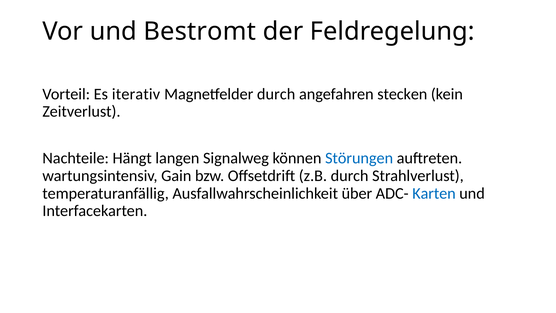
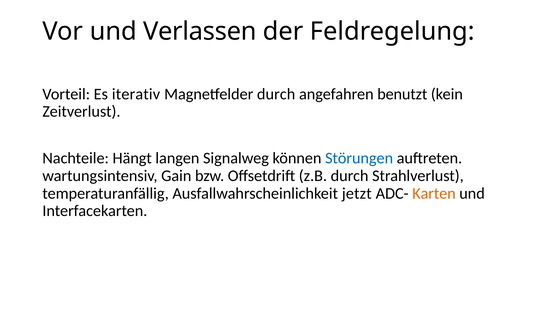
Bestromt: Bestromt -> Verlassen (200, 31)
stecken: stecken -> benutzt (402, 94)
über: über -> jetzt (357, 193)
Karten colour: blue -> orange (434, 193)
